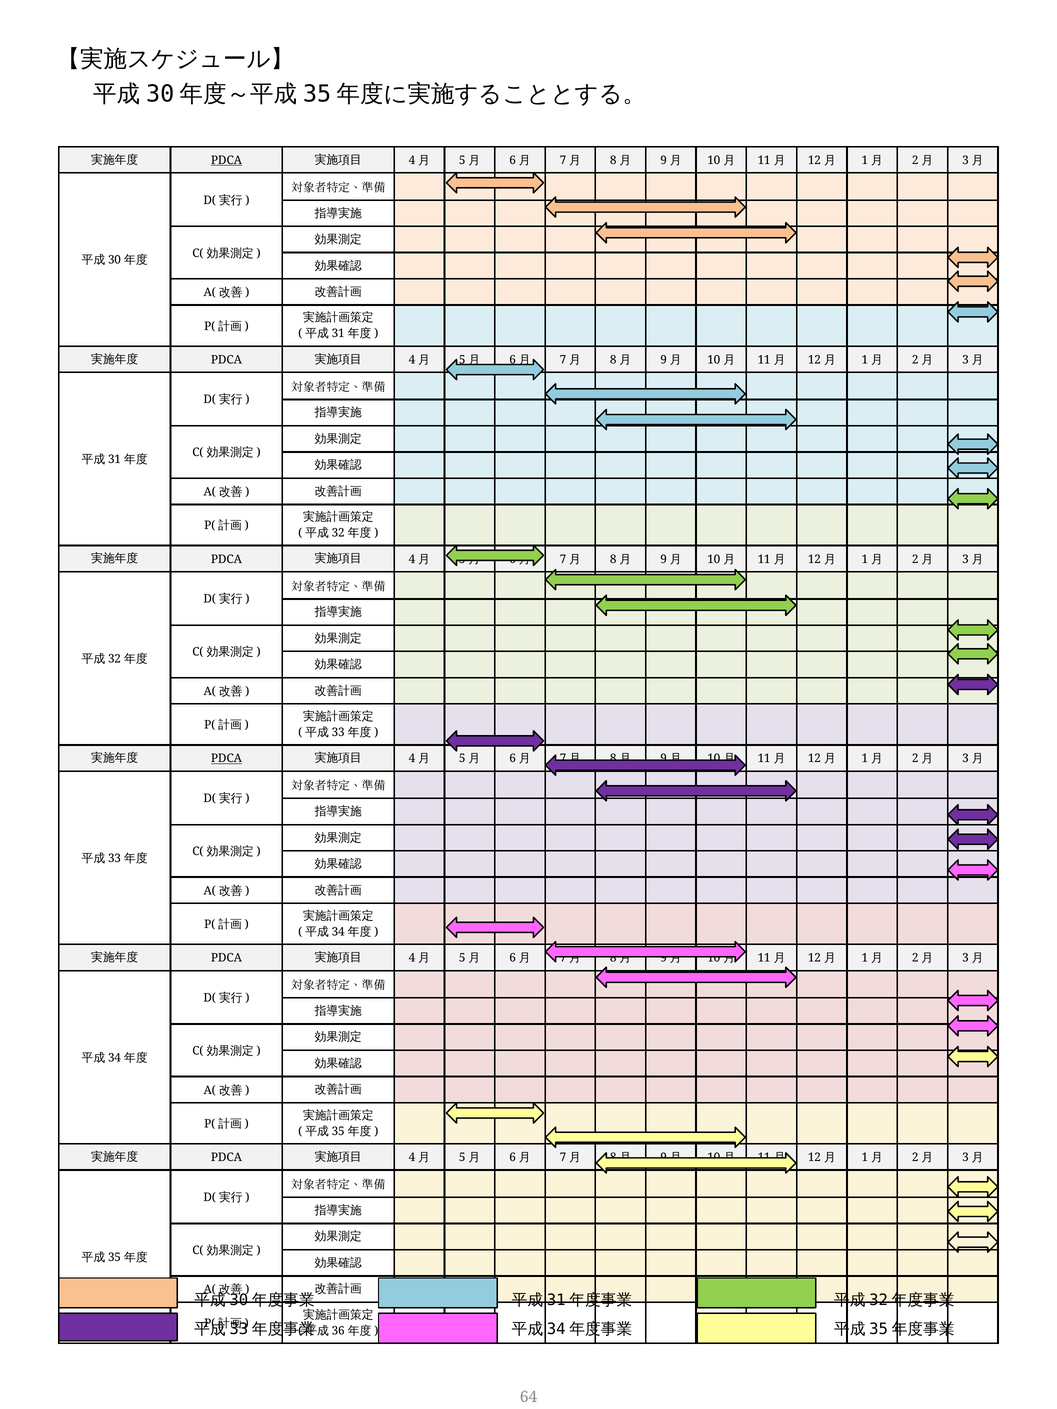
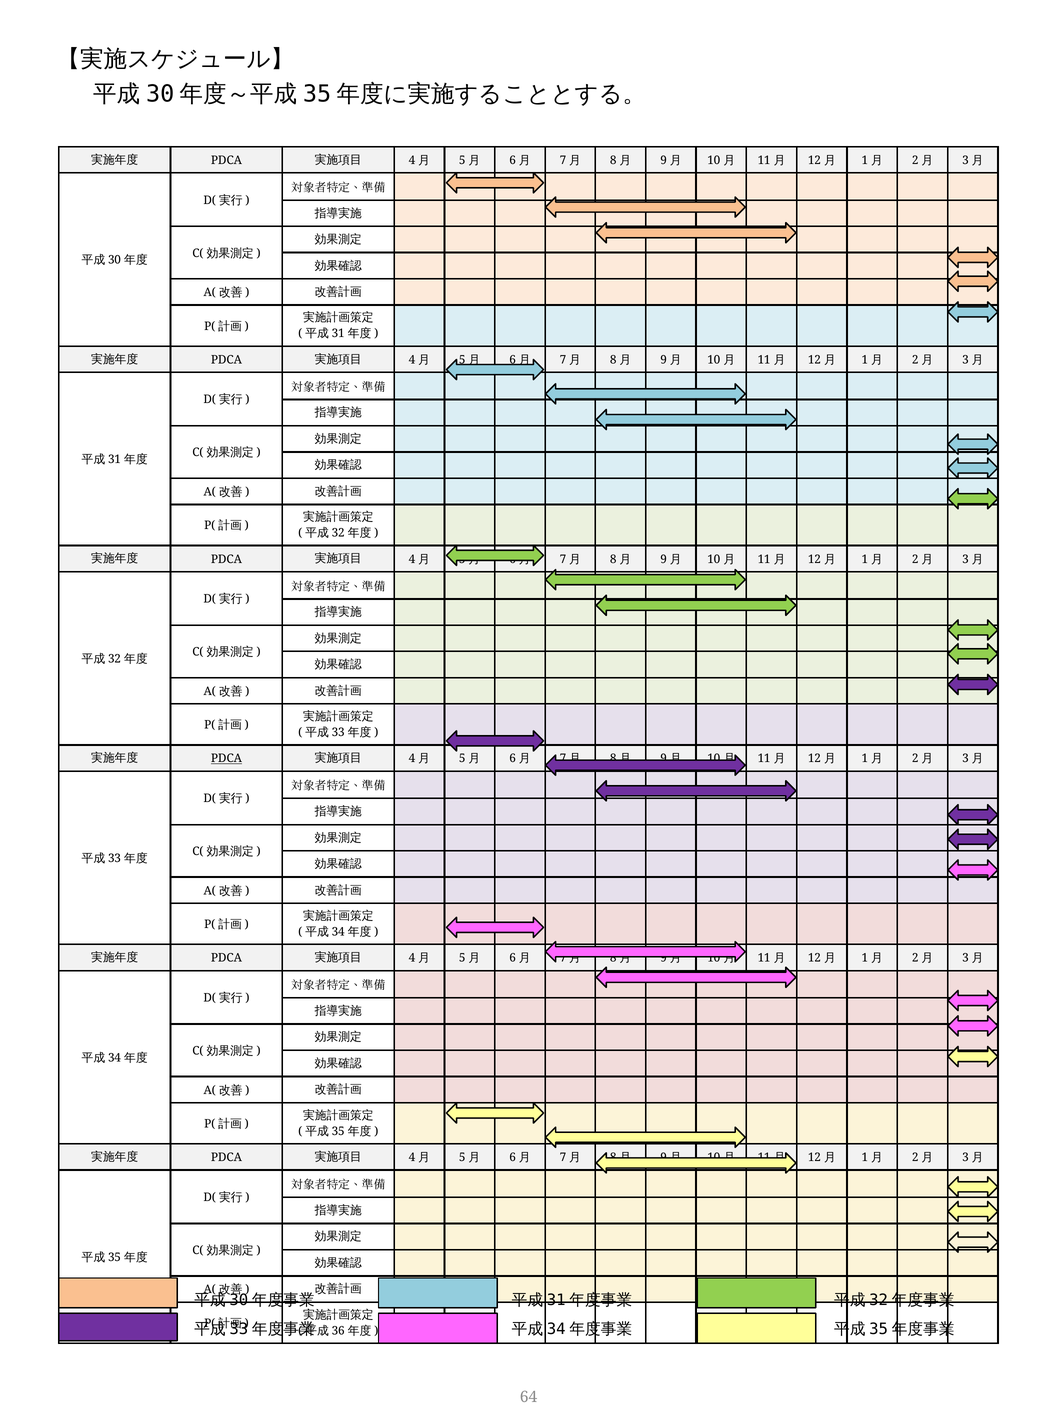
PDCA underline: present -> none (226, 160)
